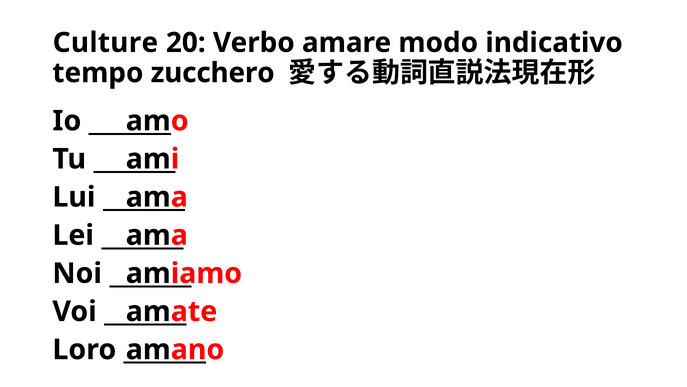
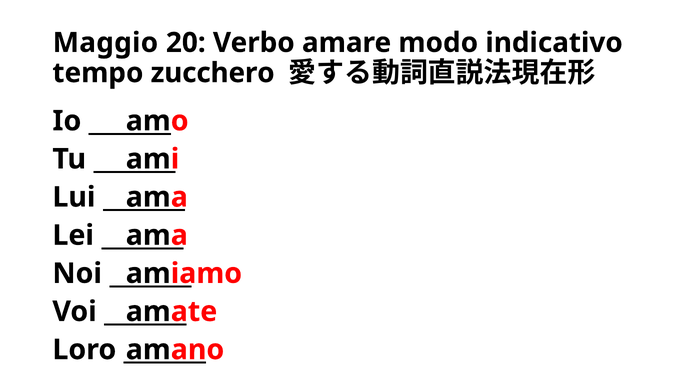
Culture: Culture -> Maggio (105, 43)
